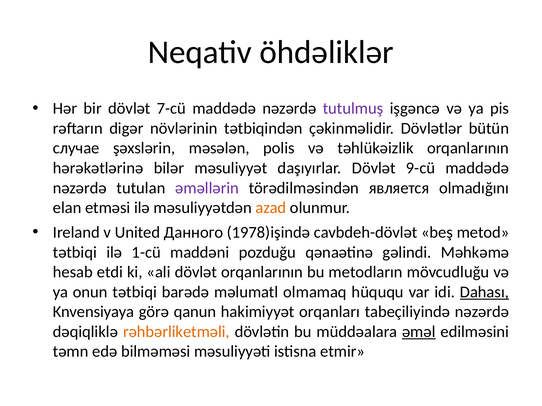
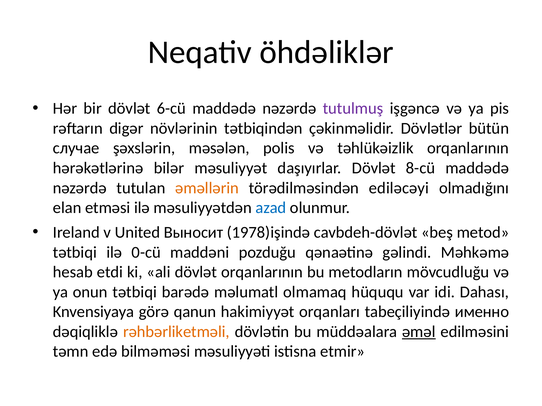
7-cü: 7-cü -> 6-cü (171, 109)
9-cü: 9-cü -> 8-cü (421, 168)
əməllərin colour: purple -> orange (207, 188)
является: является -> ediləcəyi (399, 188)
azad colour: orange -> blue (271, 208)
Данного: Данного -> Выносит (194, 233)
1-cü: 1-cü -> 0-cü (146, 253)
Dahası underline: present -> none (484, 292)
tabeçiliyində nəzərdə: nəzərdə -> именно (482, 312)
